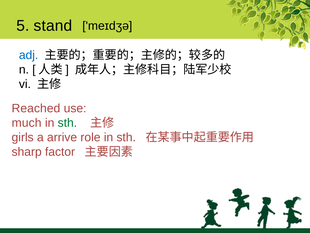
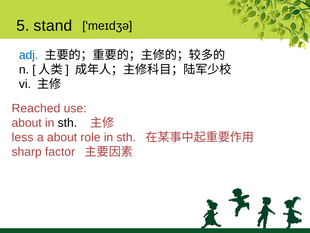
much: much -> about (27, 123)
sth colour: green -> black (67, 123)
girls: girls -> less (23, 137)
a arrive: arrive -> about (62, 137)
